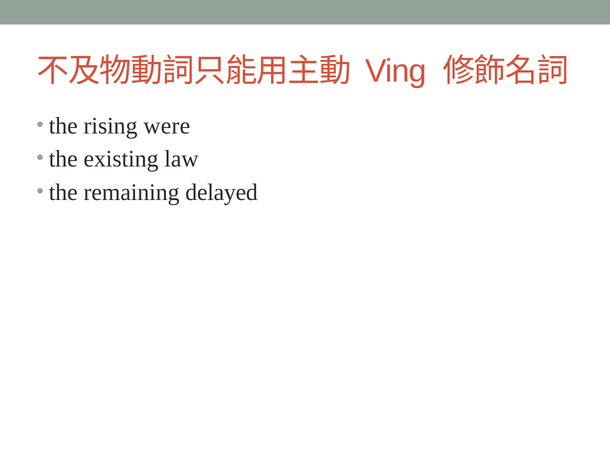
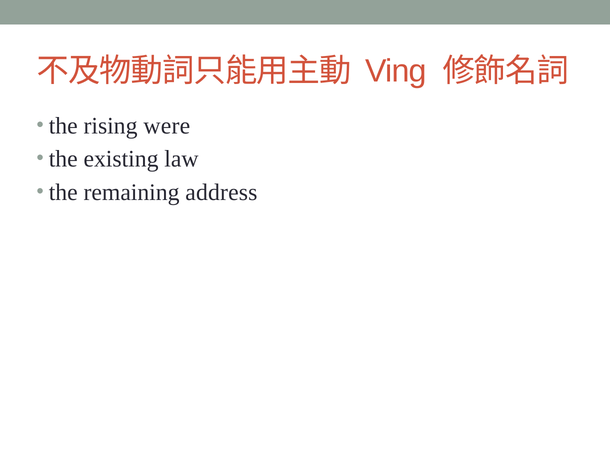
delayed: delayed -> address (221, 192)
